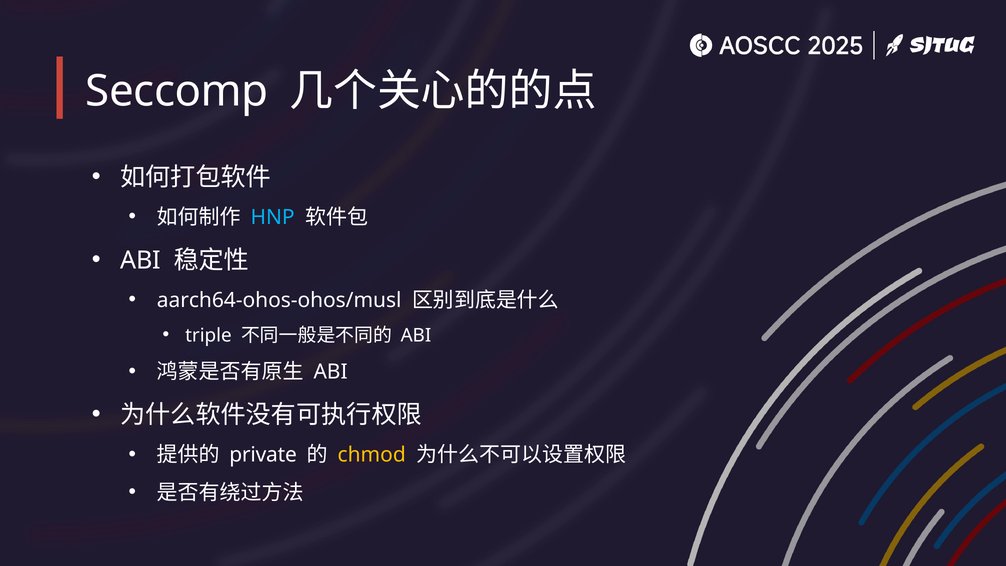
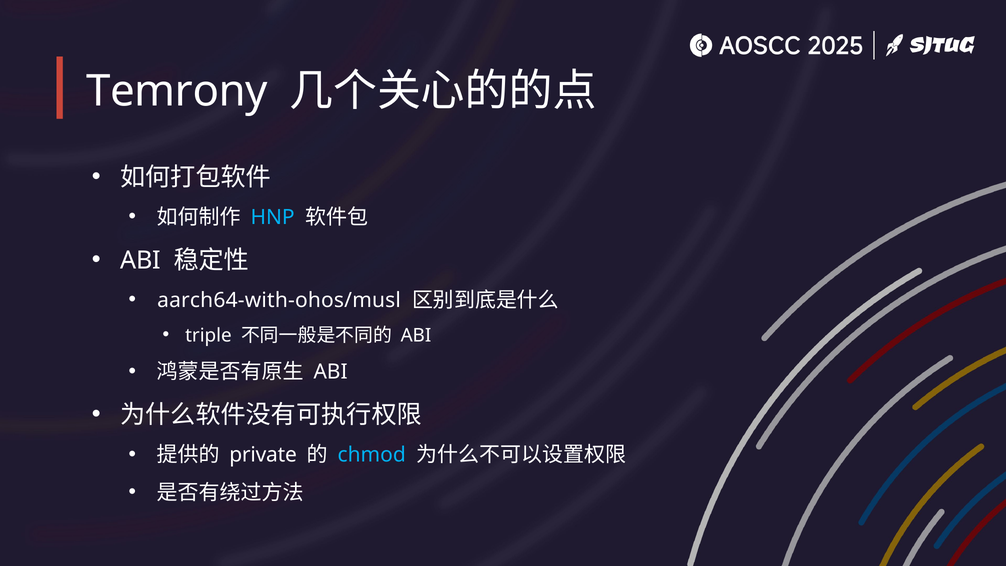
Seccomp: Seccomp -> Temrony (177, 91)
aarch64-ohos-ohos/musl: aarch64-ohos-ohos/musl -> aarch64-with-ohos/musl (279, 300)
chmod colour: yellow -> light blue (372, 455)
